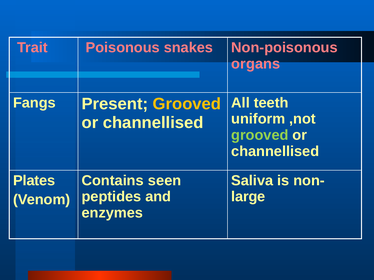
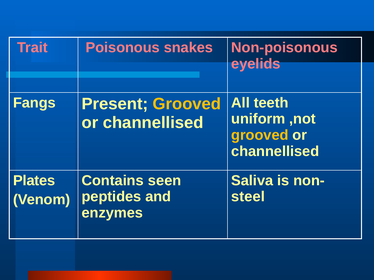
organs: organs -> eyelids (256, 64)
grooved colour: light green -> yellow (260, 135)
large: large -> steel (248, 197)
